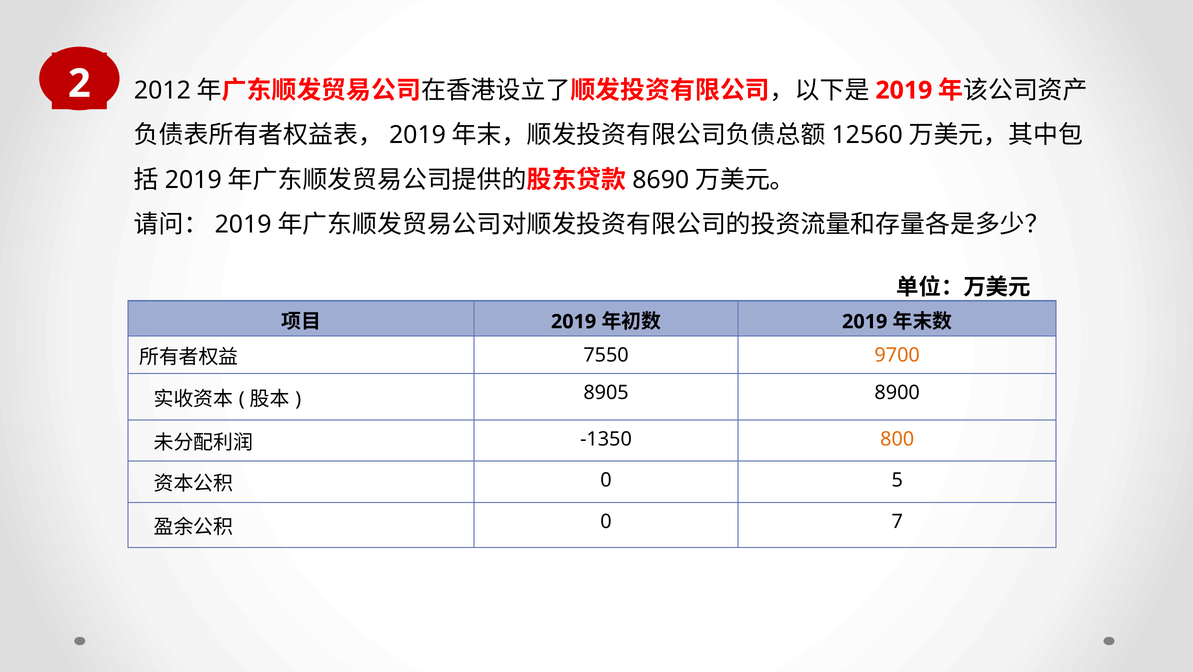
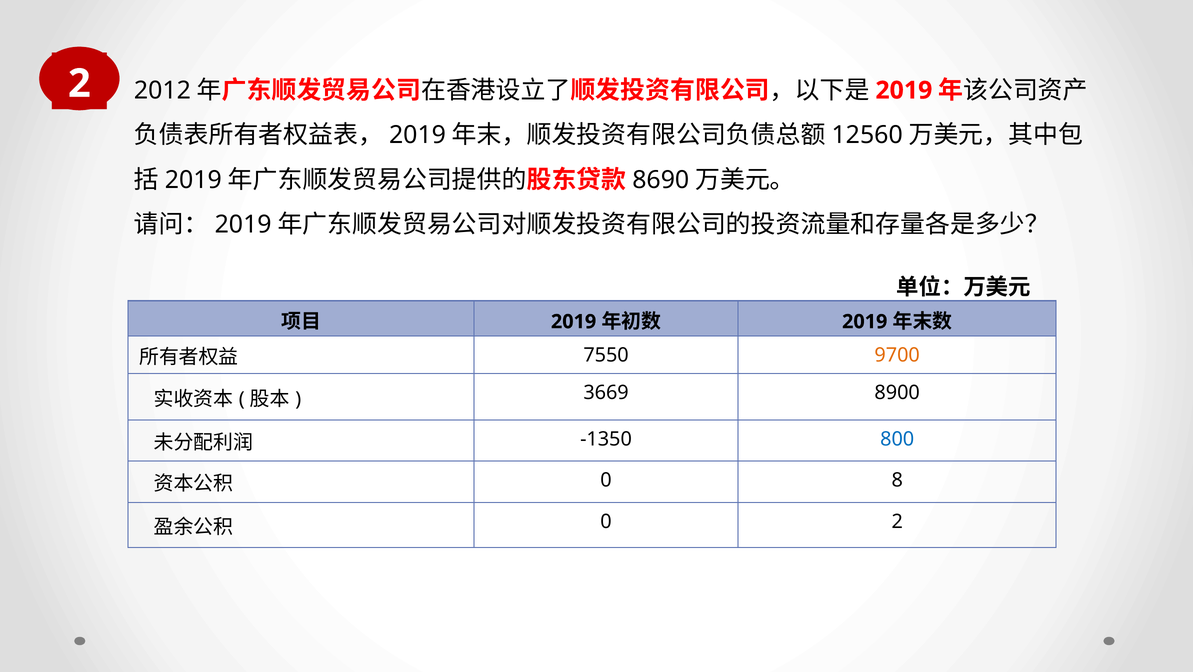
8905: 8905 -> 3669 (606, 392)
800 colour: orange -> blue (897, 439)
5: 5 -> 8 (897, 480)
0 7: 7 -> 2 (897, 521)
